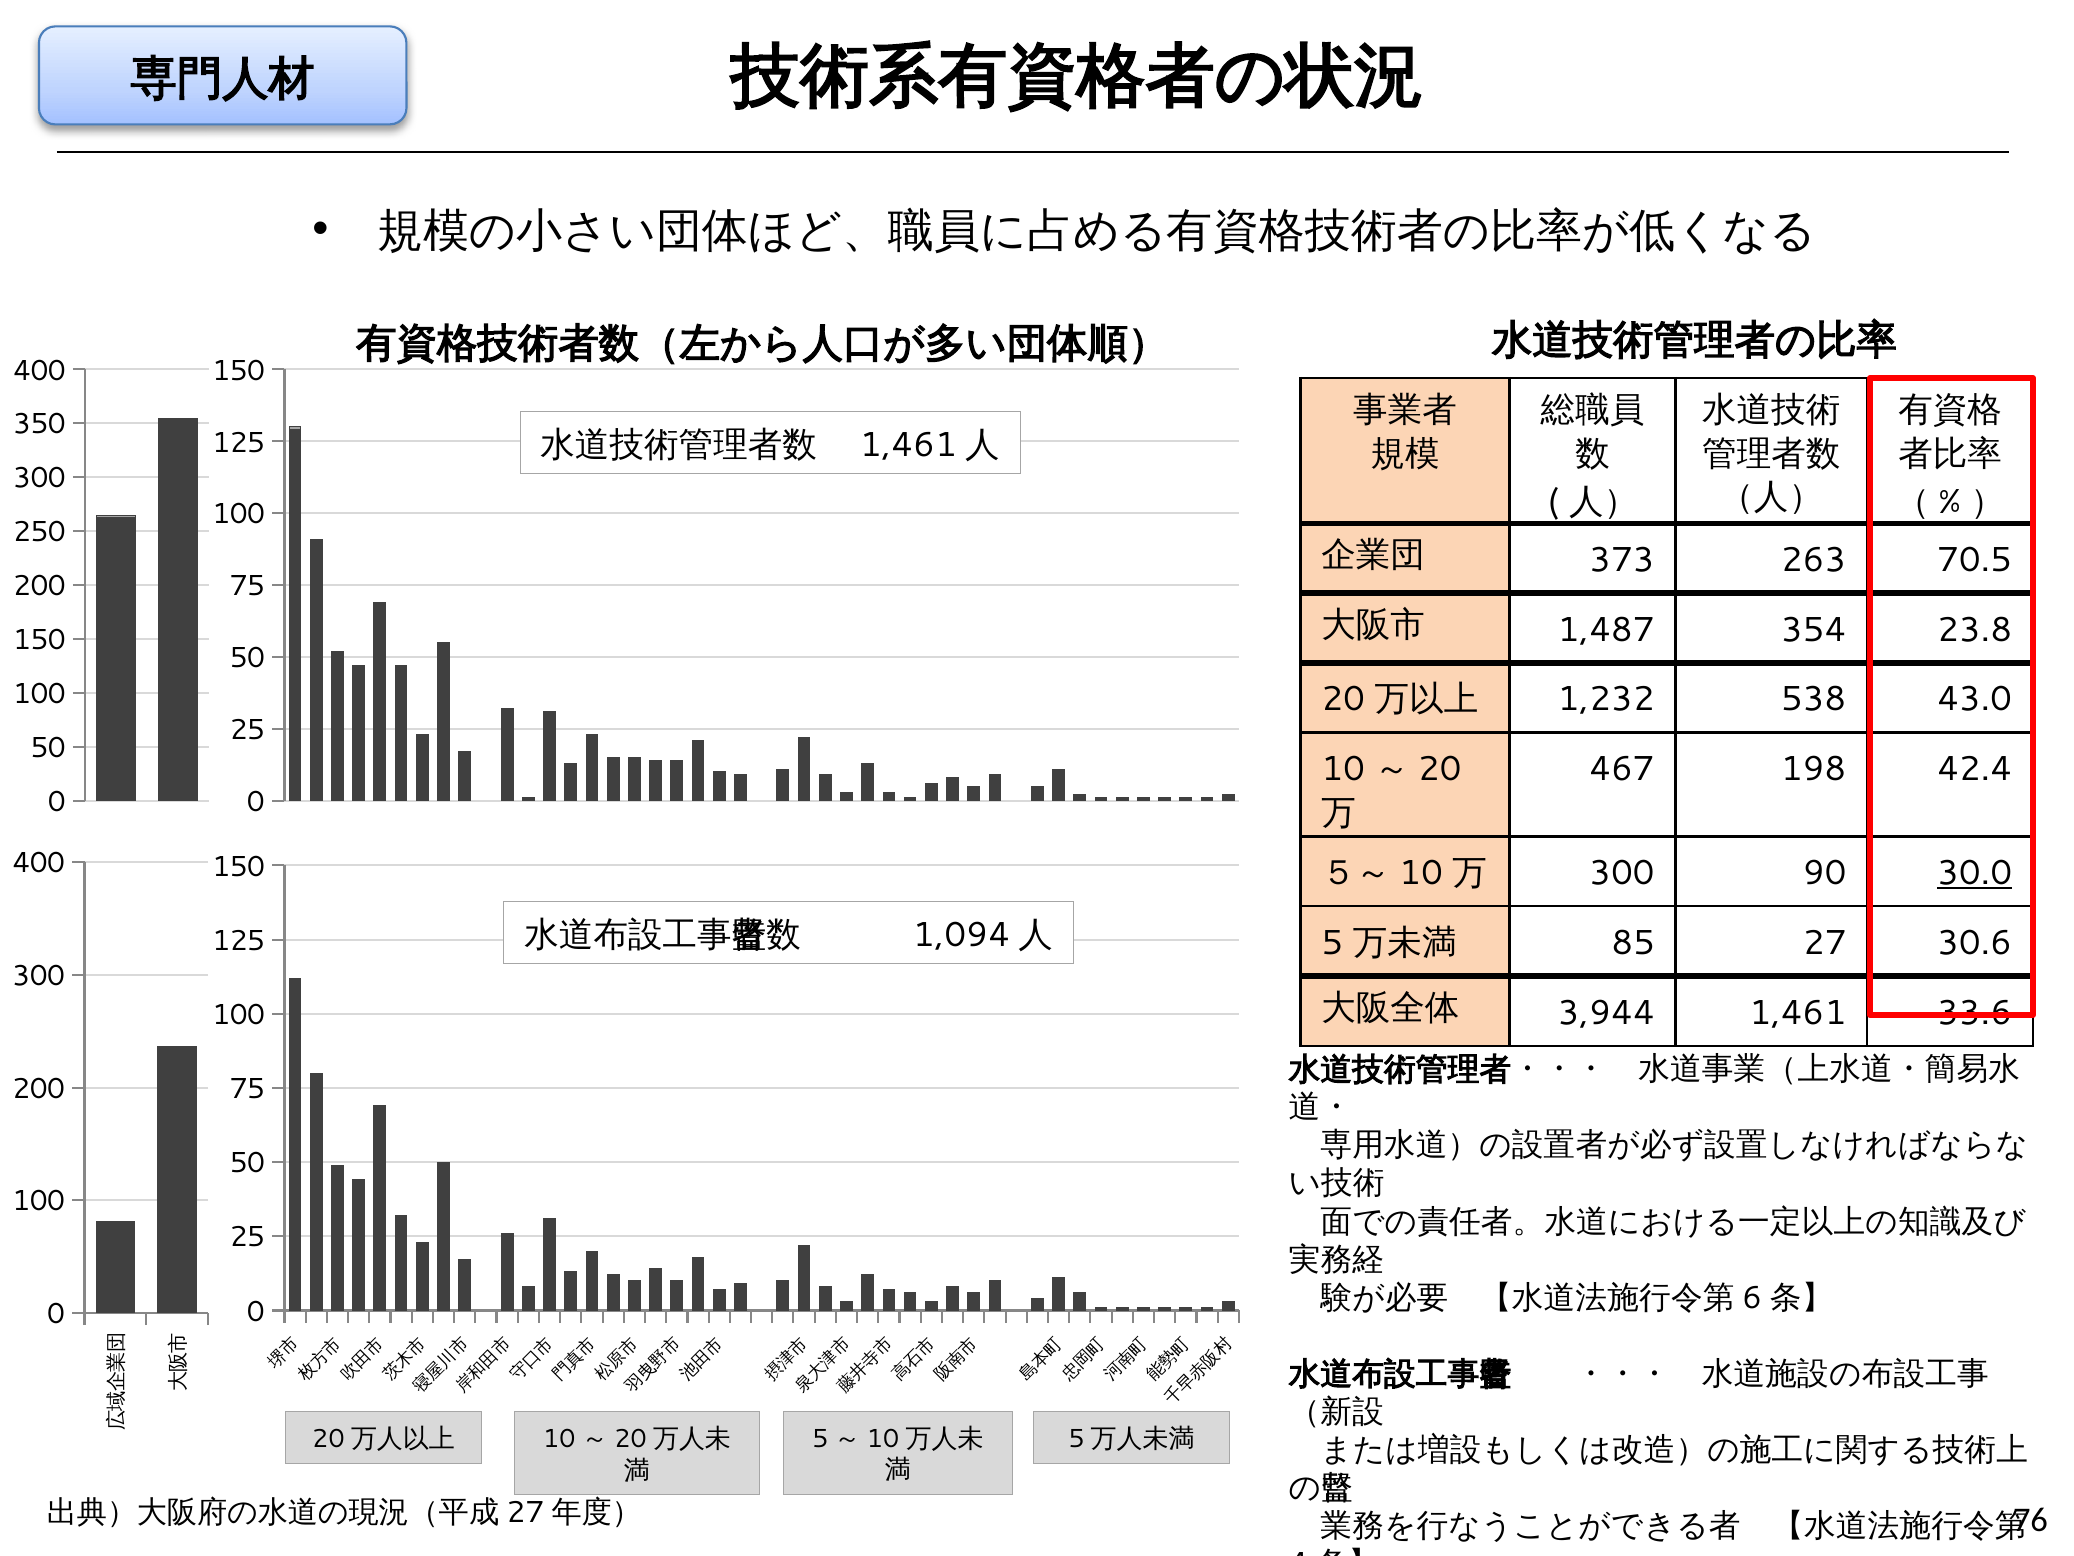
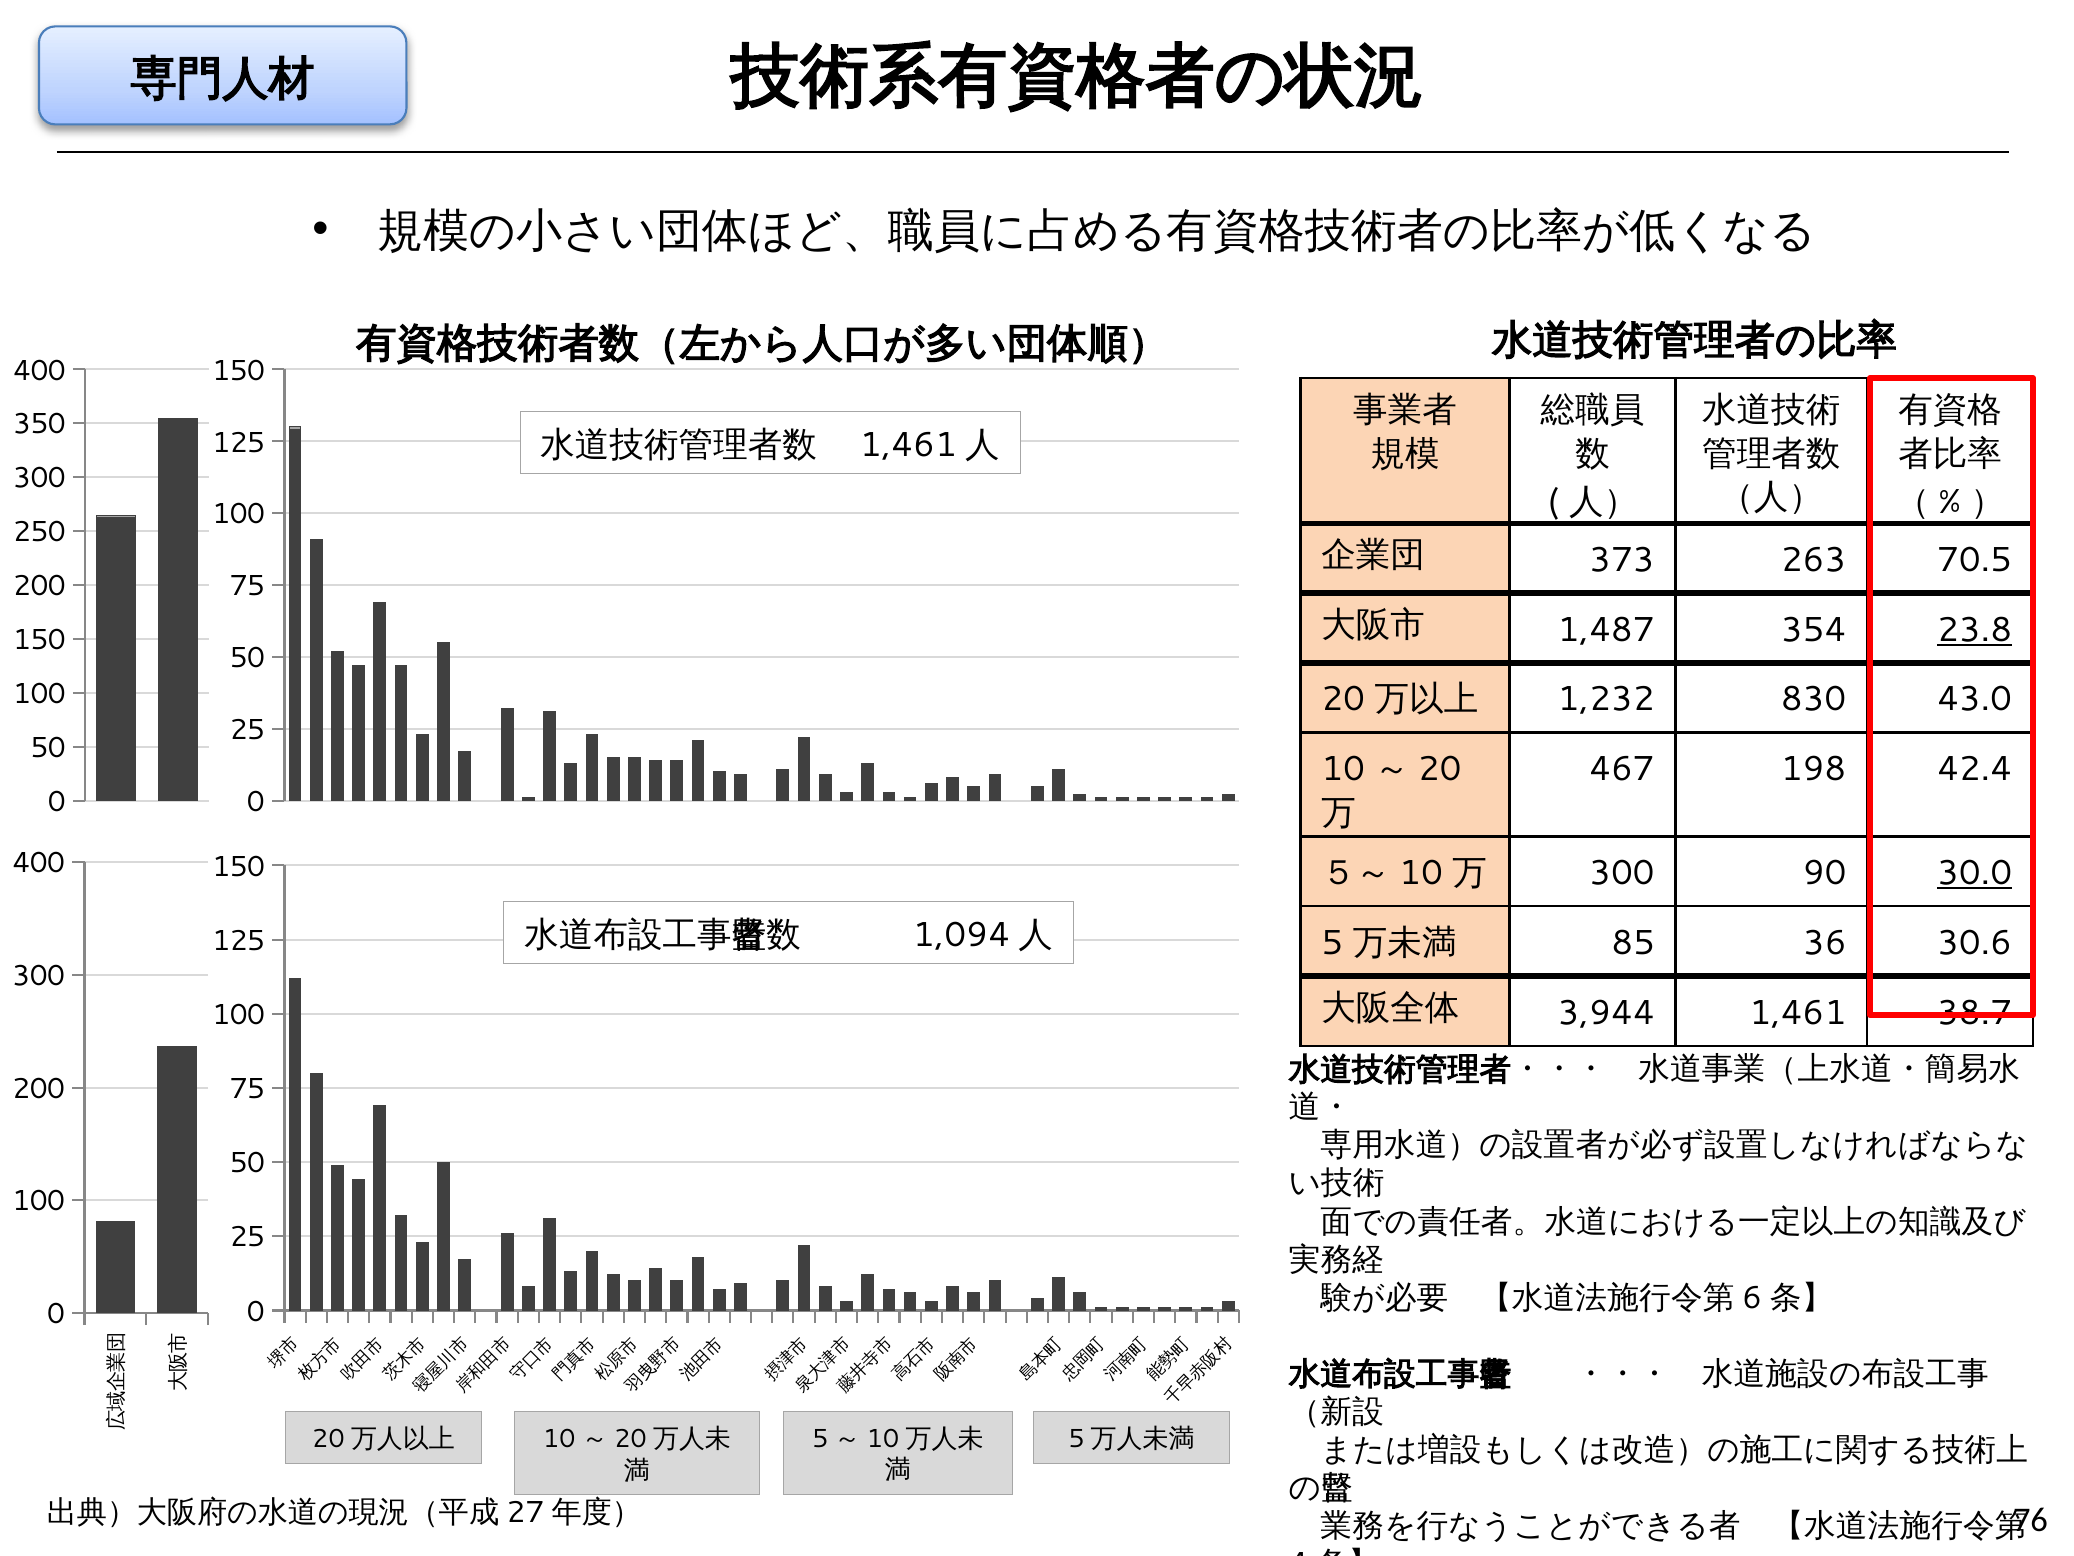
23.8 underline: none -> present (1975, 630)
538: 538 -> 830 (1814, 699)
27: 27 -> 36 (1825, 943)
33.6: 33.6 -> 38.7 (1975, 1012)
